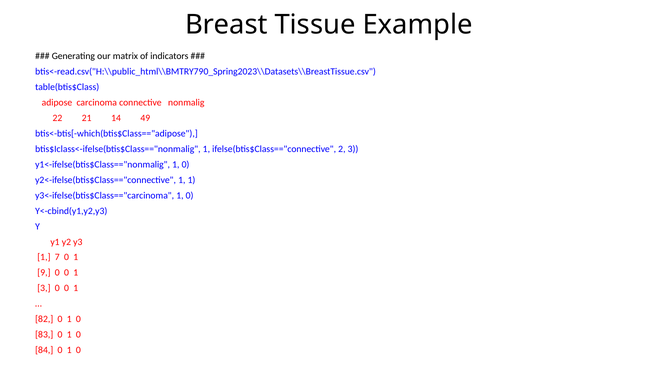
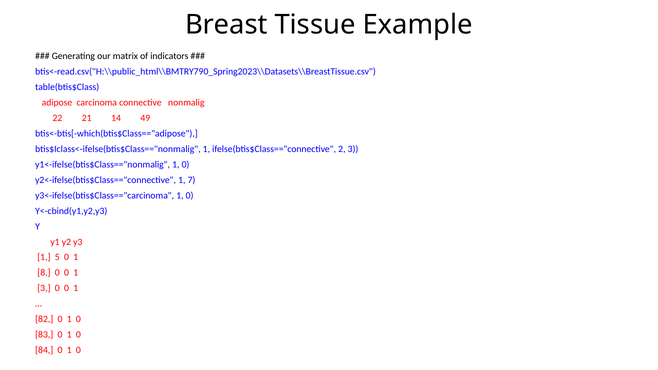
1 1: 1 -> 7 (192, 180)
7: 7 -> 5 (57, 257)
9: 9 -> 8 (44, 273)
